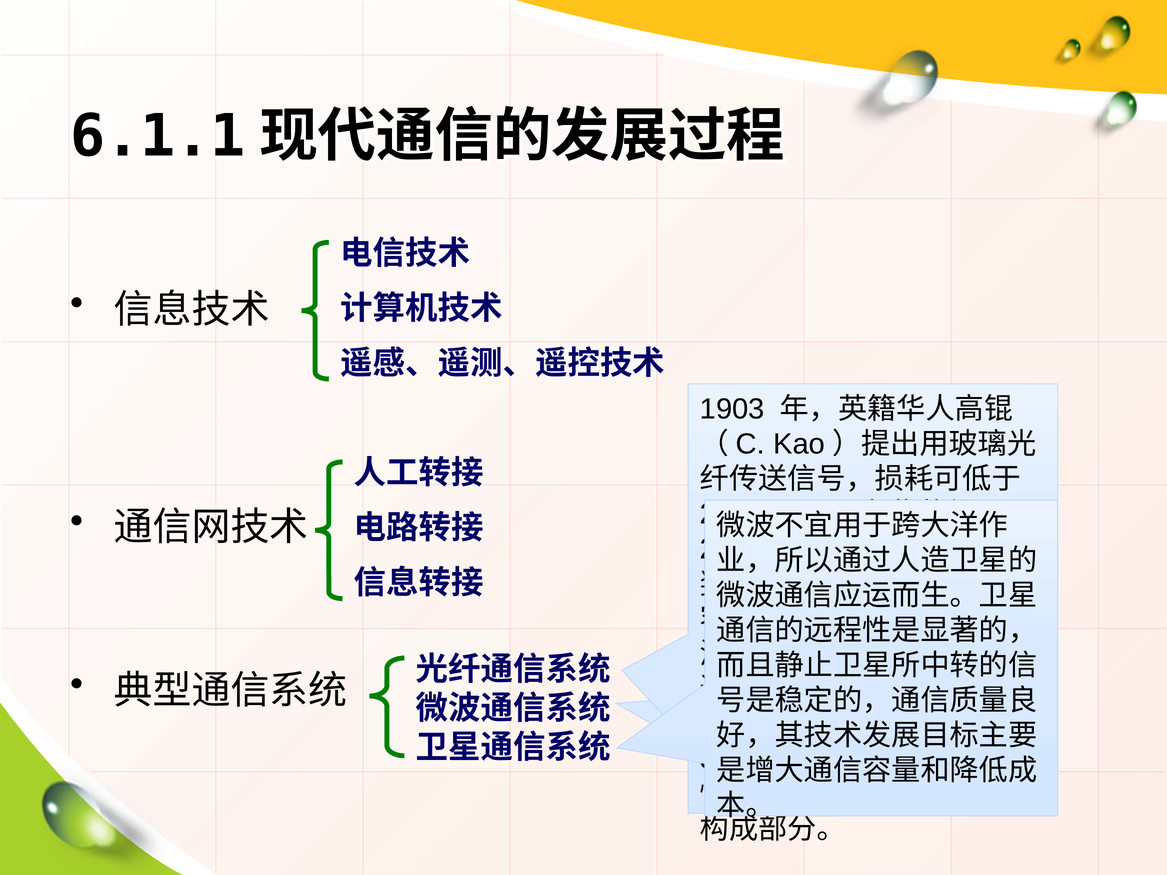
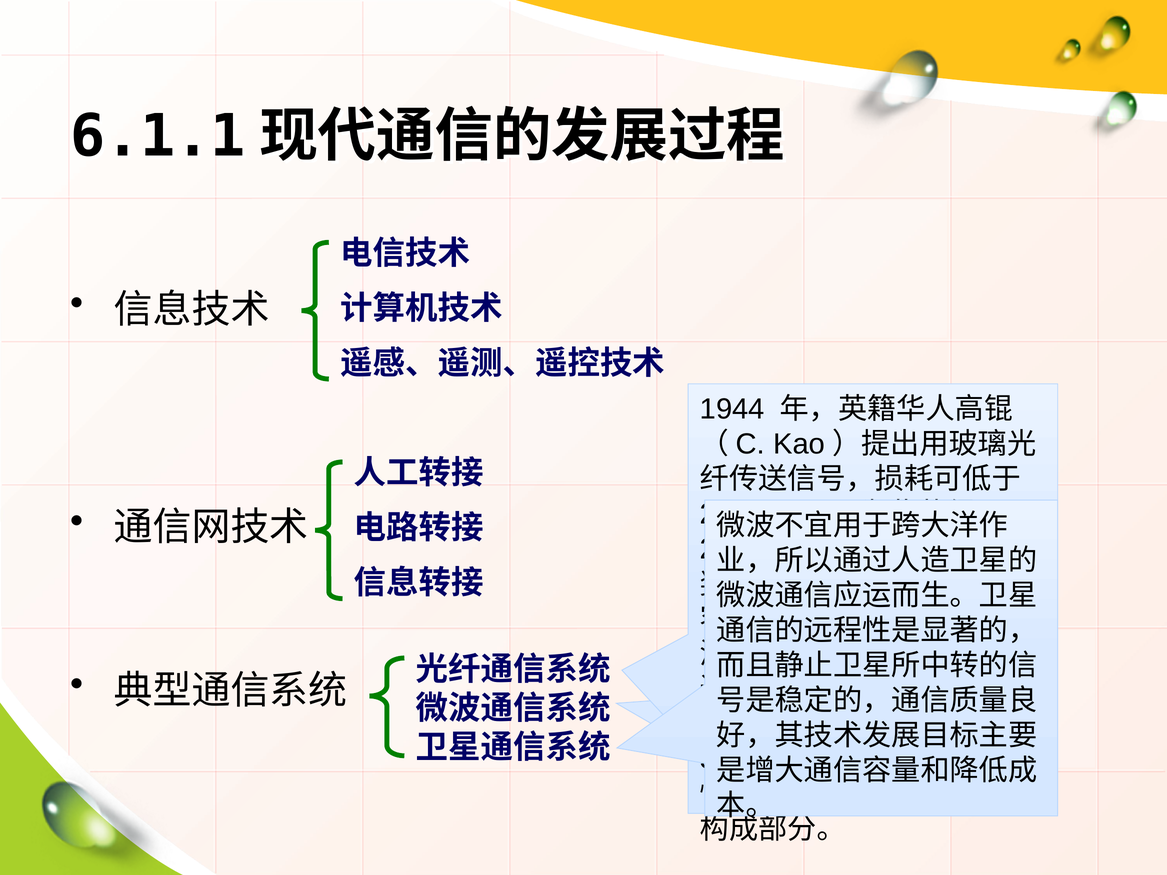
1903: 1903 -> 1944 (732, 409)
